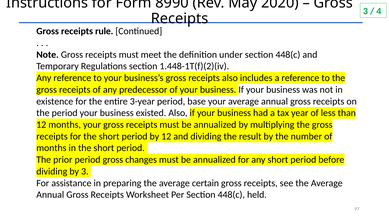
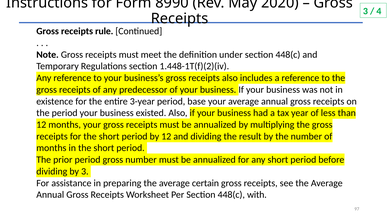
gross changes: changes -> number (141, 160)
held: held -> with (257, 195)
